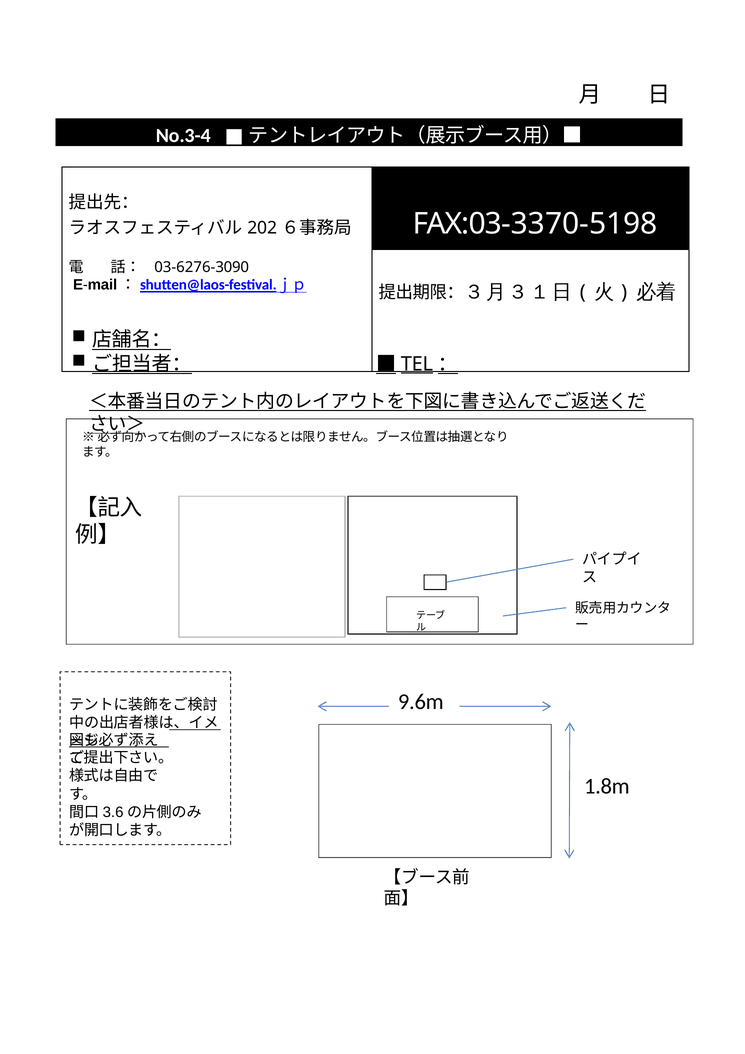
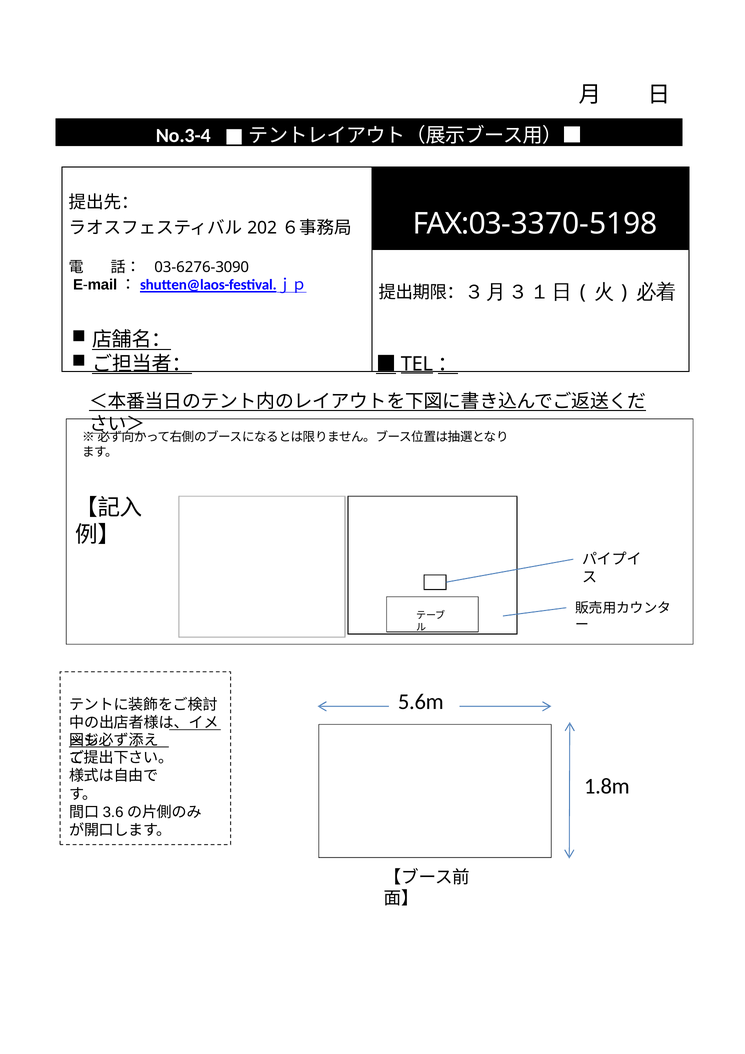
9.6m: 9.6m -> 5.6m (421, 702)
